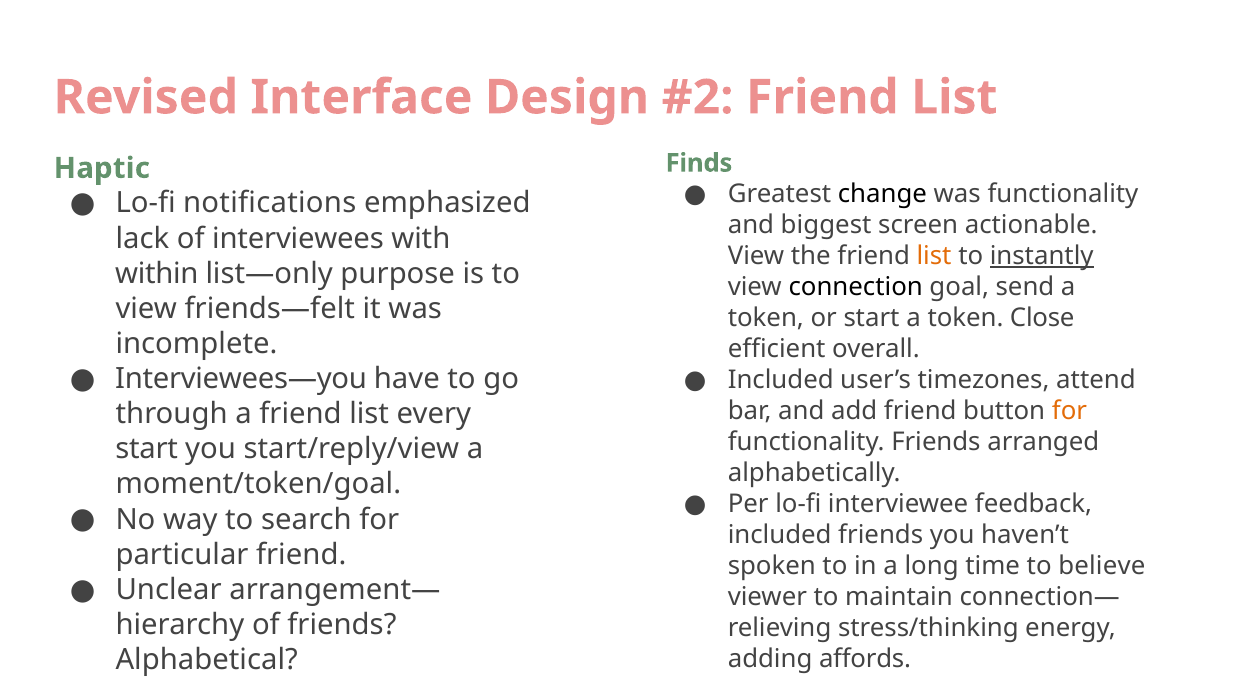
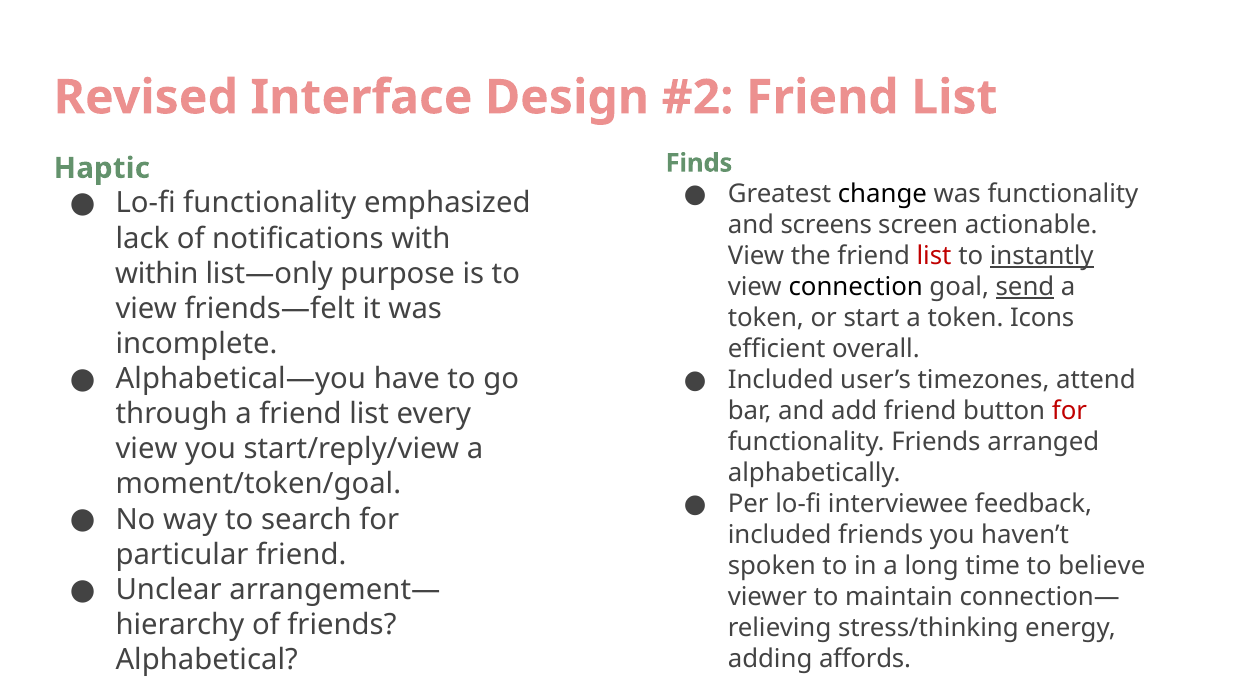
Lo-fi notifications: notifications -> functionality (270, 203)
biggest: biggest -> screens (826, 225)
interviewees: interviewees -> notifications (298, 238)
list colour: orange -> red (934, 256)
send underline: none -> present (1025, 287)
Close: Close -> Icons (1042, 318)
Interviewees—you: Interviewees—you -> Alphabetical—you (241, 379)
for colour: orange -> red (1069, 411)
start: start -> view (147, 449)
